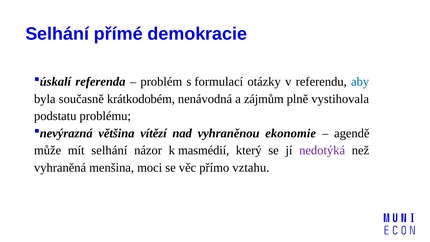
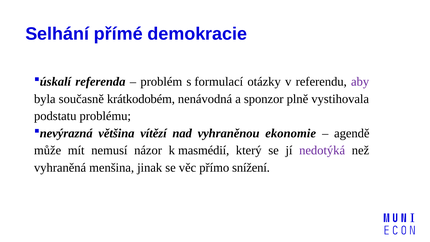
aby colour: blue -> purple (360, 82)
zájmům: zájmům -> sponzor (264, 99)
mít selhání: selhání -> nemusí (109, 150)
moci: moci -> jinak (150, 168)
vztahu: vztahu -> snížení (251, 168)
